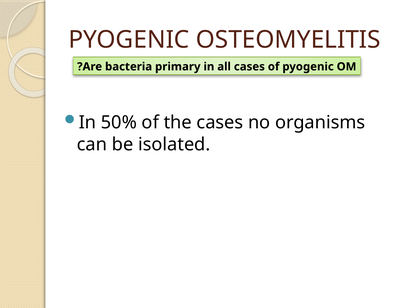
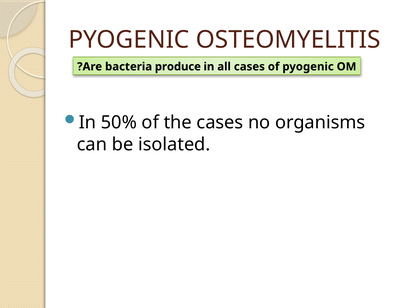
primary: primary -> produce (178, 67)
